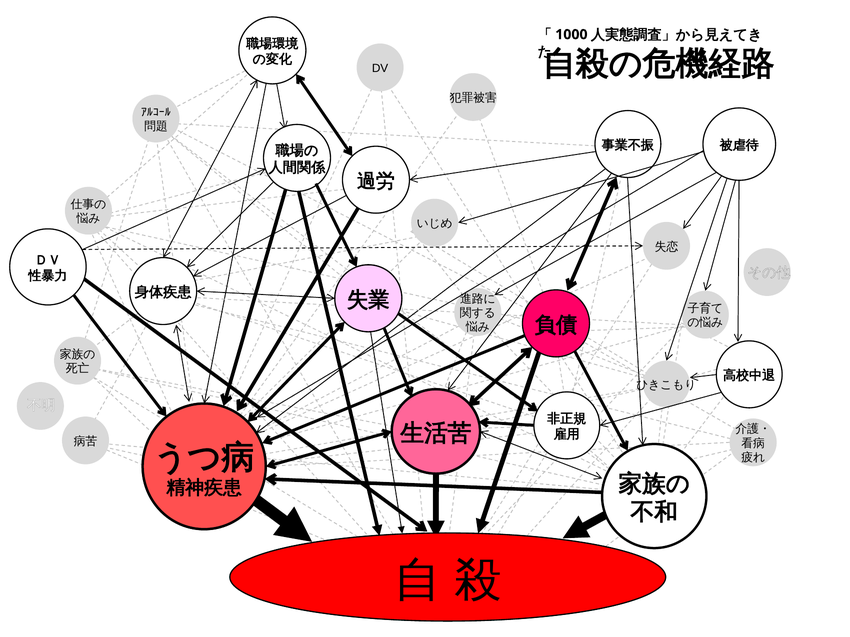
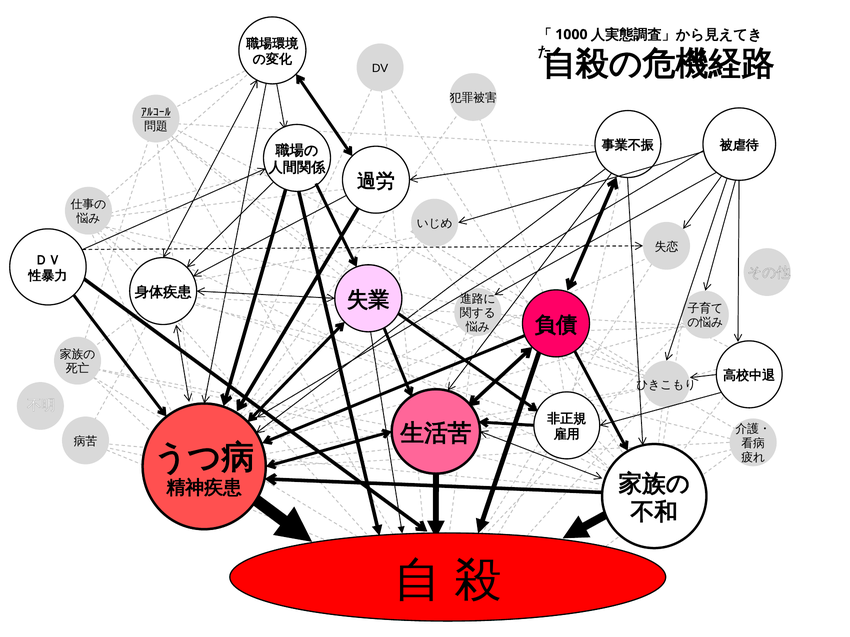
ｱﾙｺｰﾙ underline: none -> present (156, 112)
